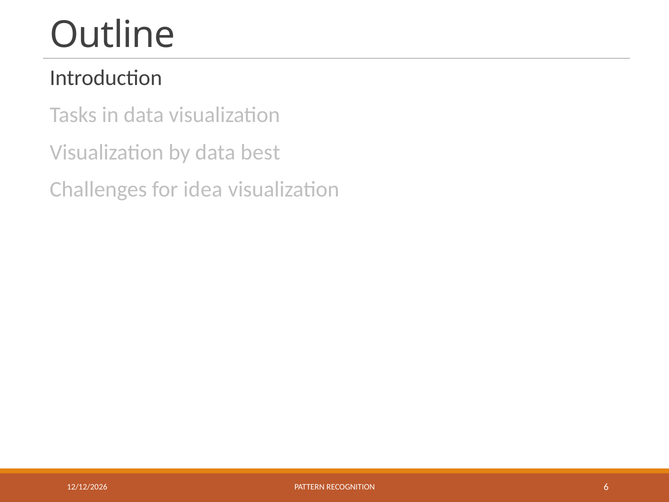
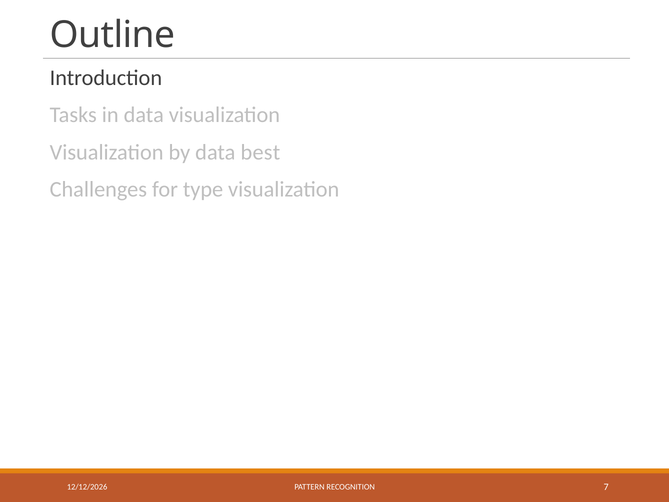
idea: idea -> type (203, 189)
6: 6 -> 7 (606, 487)
